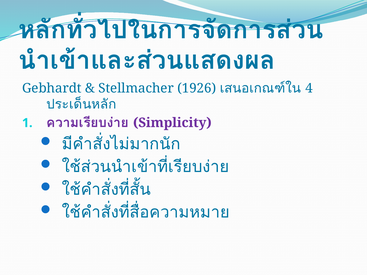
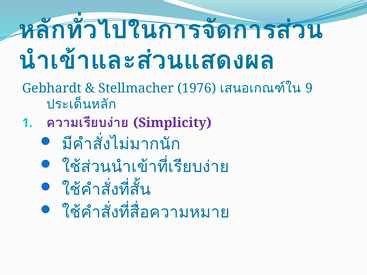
1926: 1926 -> 1976 (197, 88)
4: 4 -> 9 (309, 88)
